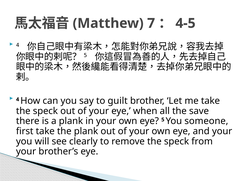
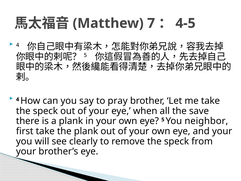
guilt: guilt -> pray (118, 101)
someone: someone -> neighbor (206, 121)
